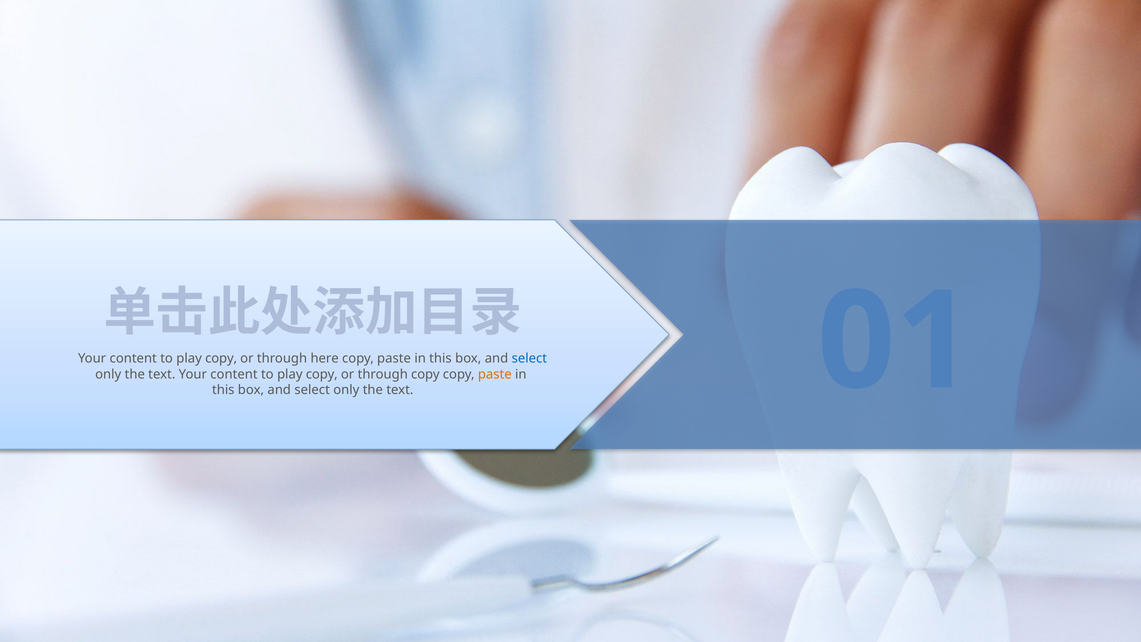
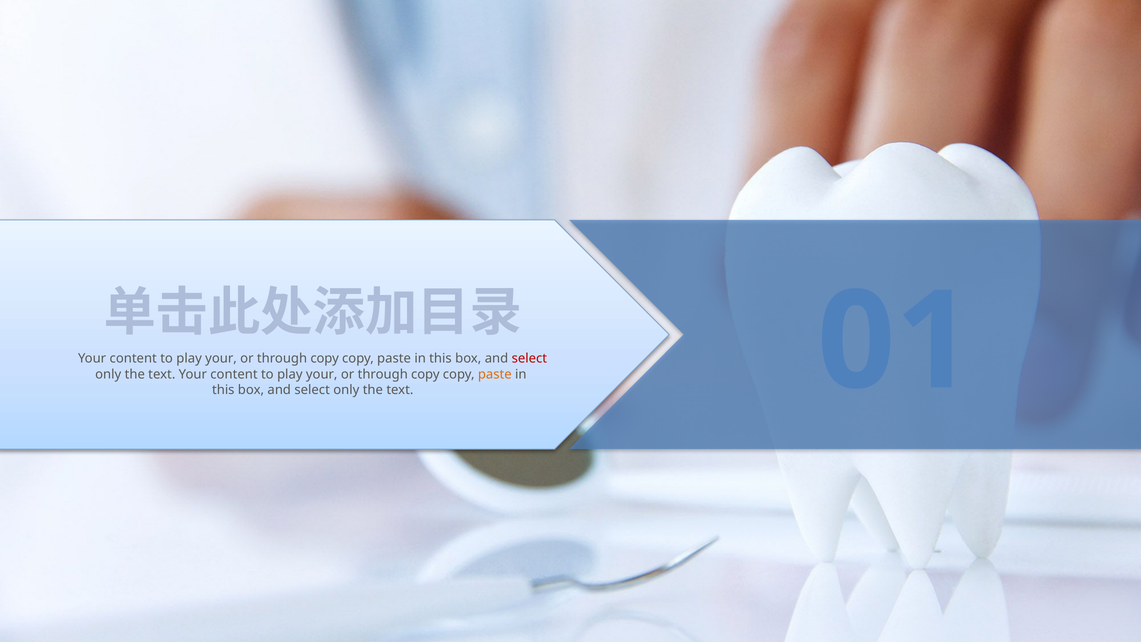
copy: copy -> your (221, 359)
here: here -> copy (325, 359)
select colour: blue -> red (529, 359)
copy: copy -> your (322, 374)
